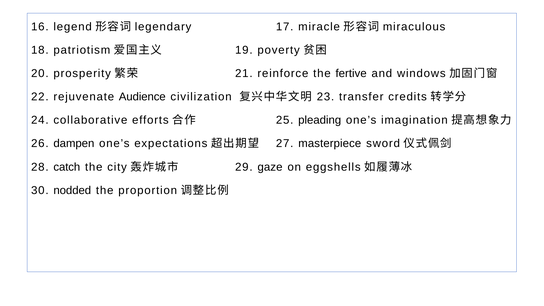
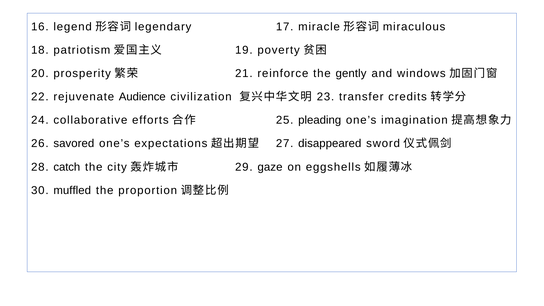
fertive: fertive -> gently (351, 74)
dampen: dampen -> savored (74, 144)
masterpiece: masterpiece -> disappeared (330, 144)
nodded: nodded -> muffled (72, 190)
